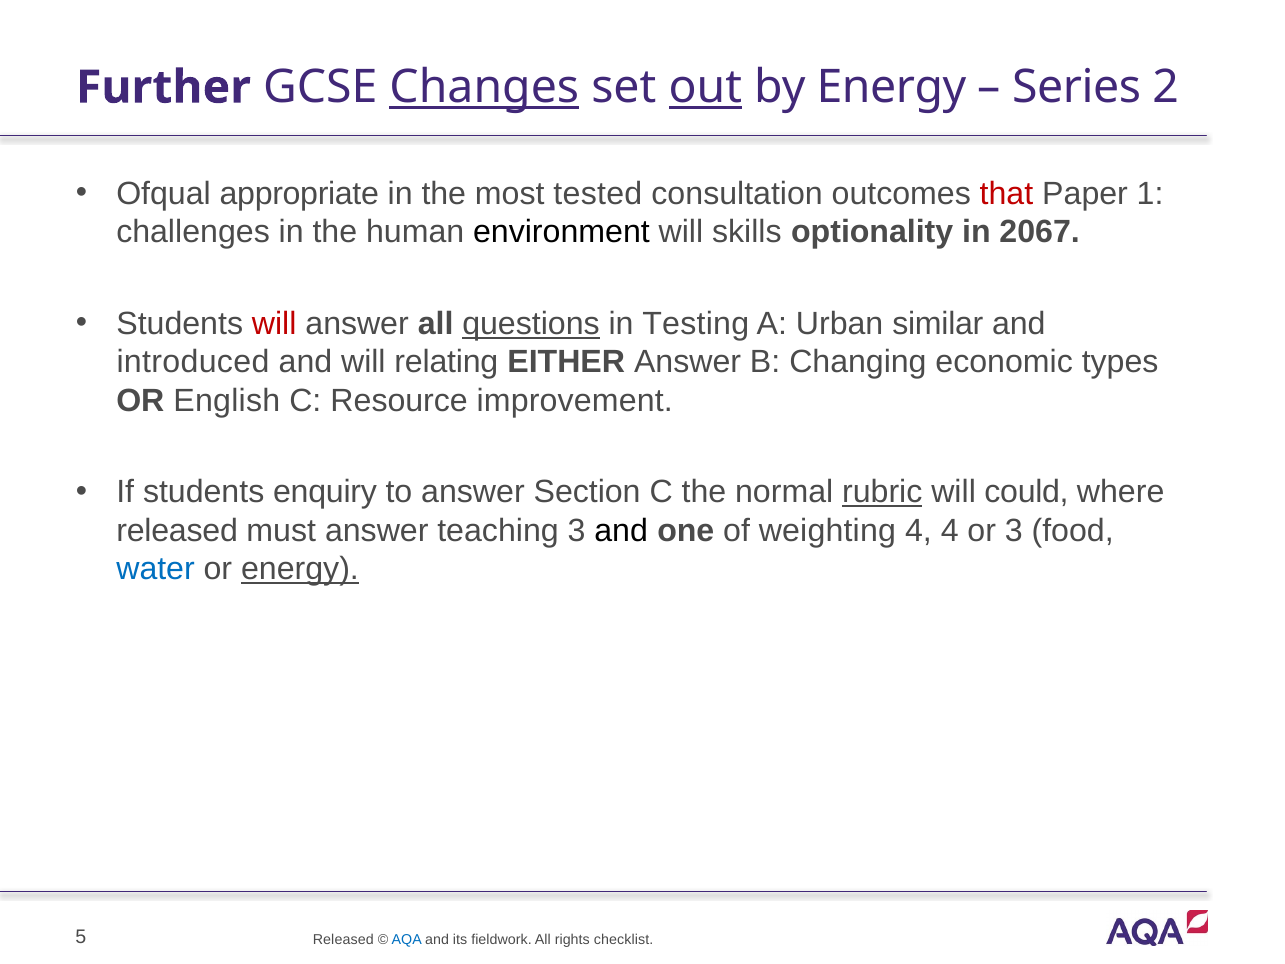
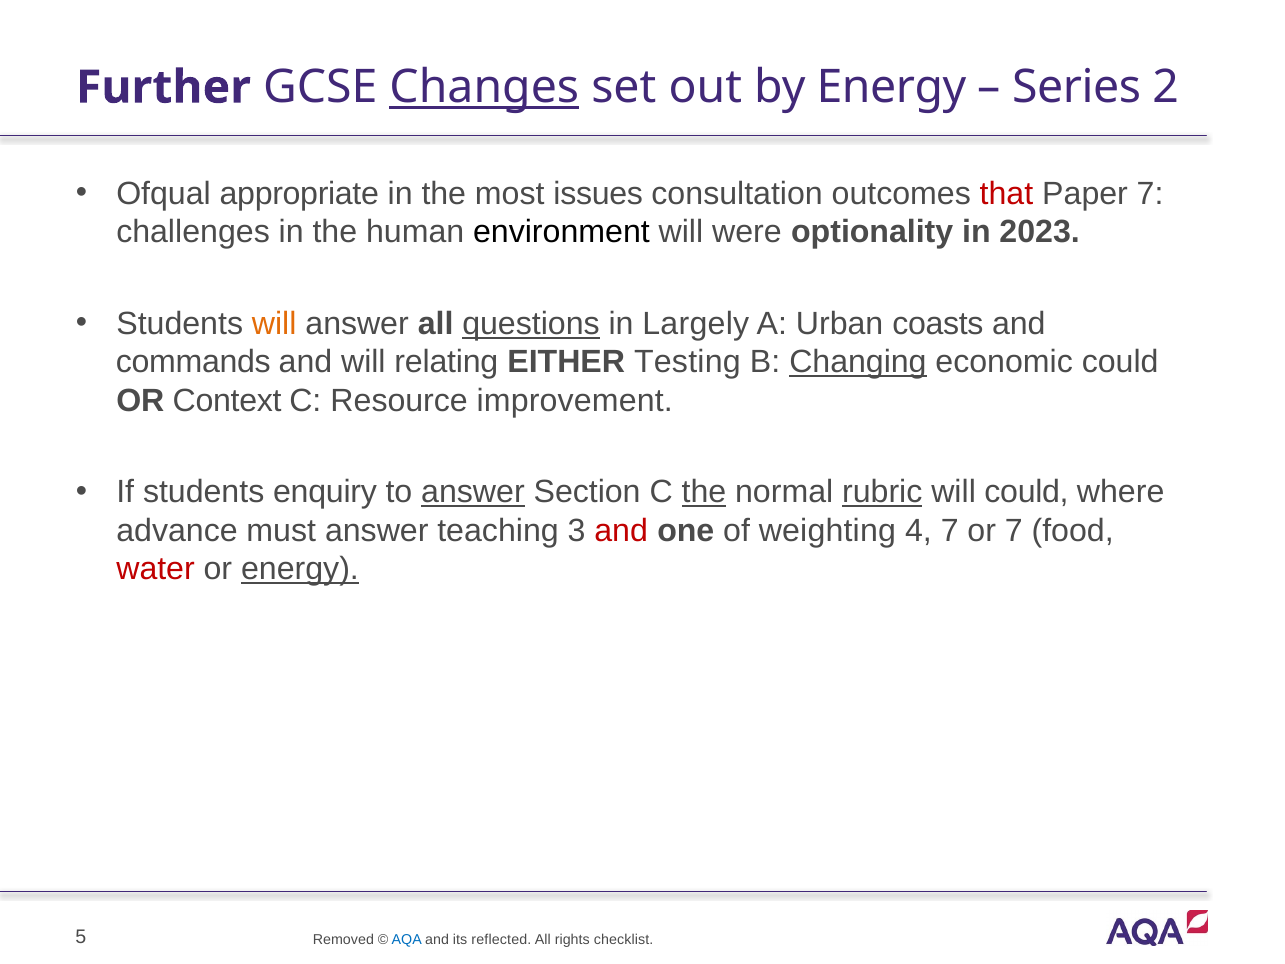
out underline: present -> none (705, 87)
tested: tested -> issues (598, 194)
Paper 1: 1 -> 7 (1150, 194)
skills: skills -> were (747, 232)
2067: 2067 -> 2023 (1040, 232)
will colour: red -> orange (274, 324)
Testing: Testing -> Largely (696, 324)
similar: similar -> coasts (938, 324)
introduced: introduced -> commands (193, 362)
EITHER Answer: Answer -> Testing (687, 362)
Changing underline: none -> present (858, 362)
economic types: types -> could (1120, 362)
English: English -> Context (227, 401)
answer underline: none -> present (473, 492)
the underline: none -> present (704, 492)
released: released -> advance (177, 531)
and colour: black -> red (621, 531)
4 4: 4 -> 7 (950, 531)
or 3: 3 -> 7 (1014, 531)
water colour: blue -> red (156, 569)
5 Released: Released -> Removed (343, 939)
fieldwork: fieldwork -> reflected (501, 939)
